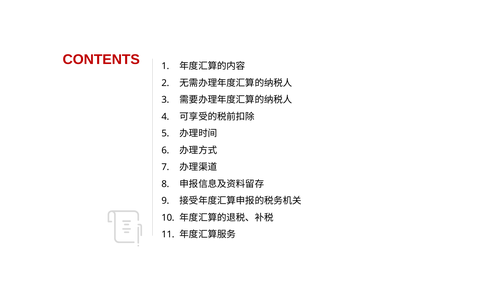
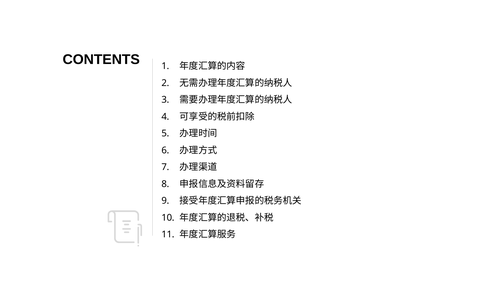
CONTENTS colour: red -> black (101, 60)
